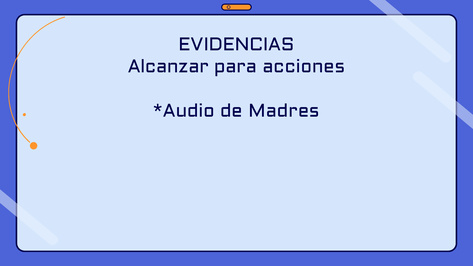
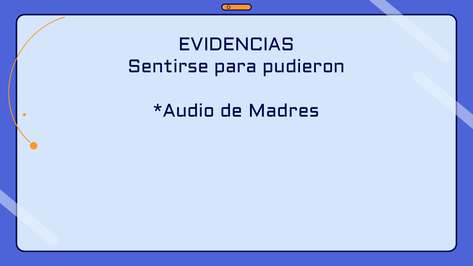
Alcanzar: Alcanzar -> Sentirse (168, 67)
acciones: acciones -> pudieron (304, 67)
